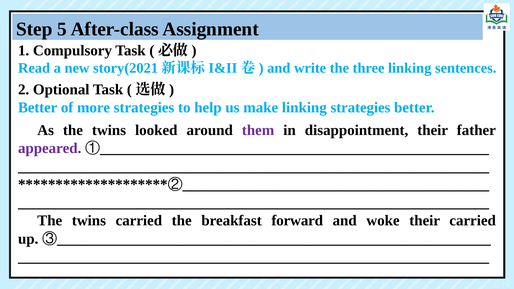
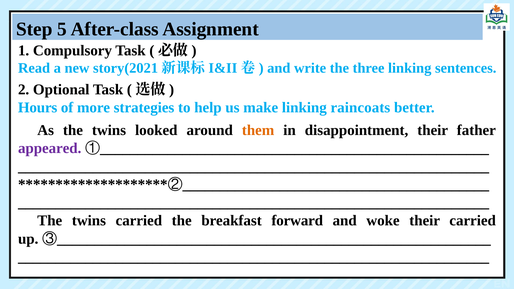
Better: Better -> Hours (38, 107)
linking strategies: strategies -> raincoats (360, 107)
them colour: purple -> orange (258, 130)
